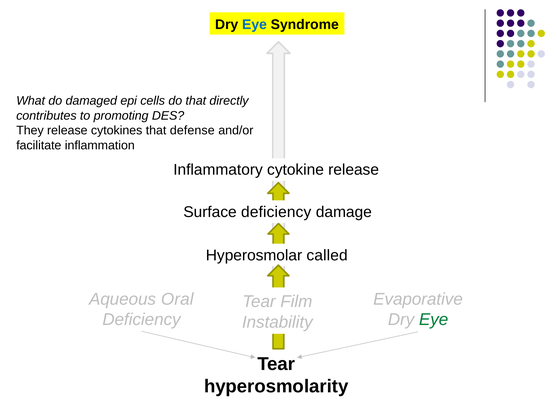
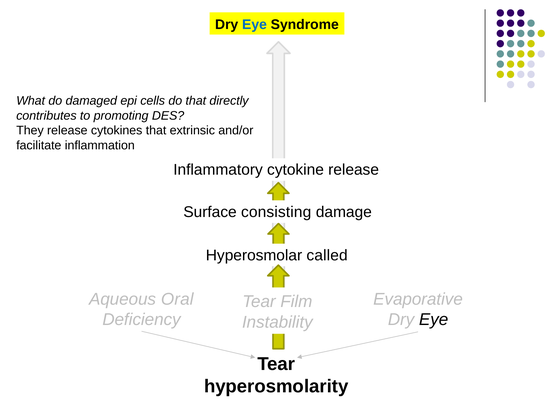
defense: defense -> extrinsic (192, 130)
Surface deficiency: deficiency -> consisting (276, 212)
Eye colour: green -> black (434, 319)
